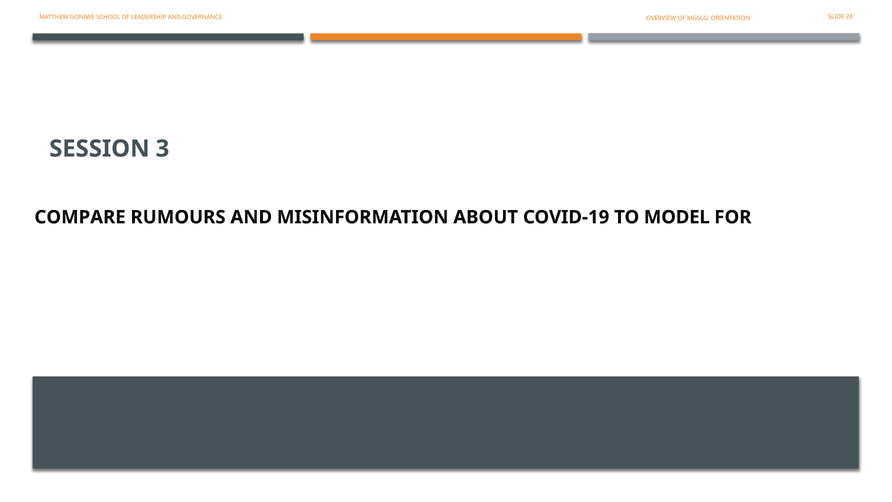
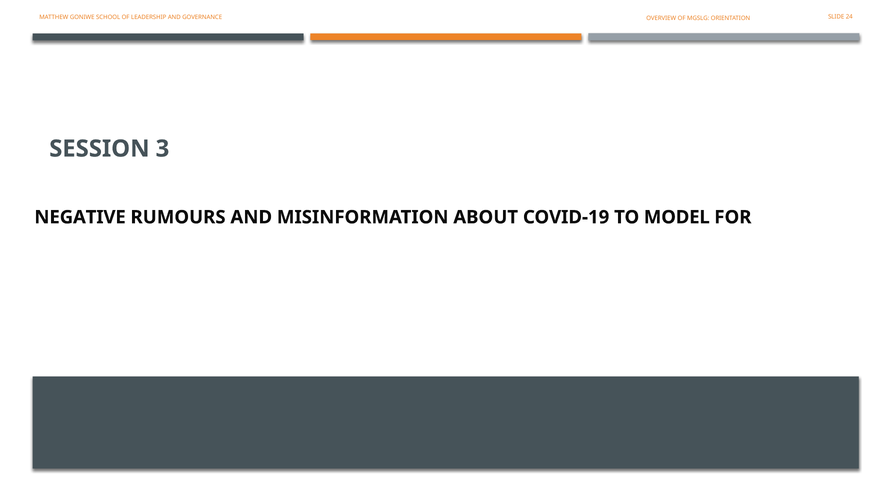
COMPARE: COMPARE -> NEGATIVE (80, 217)
